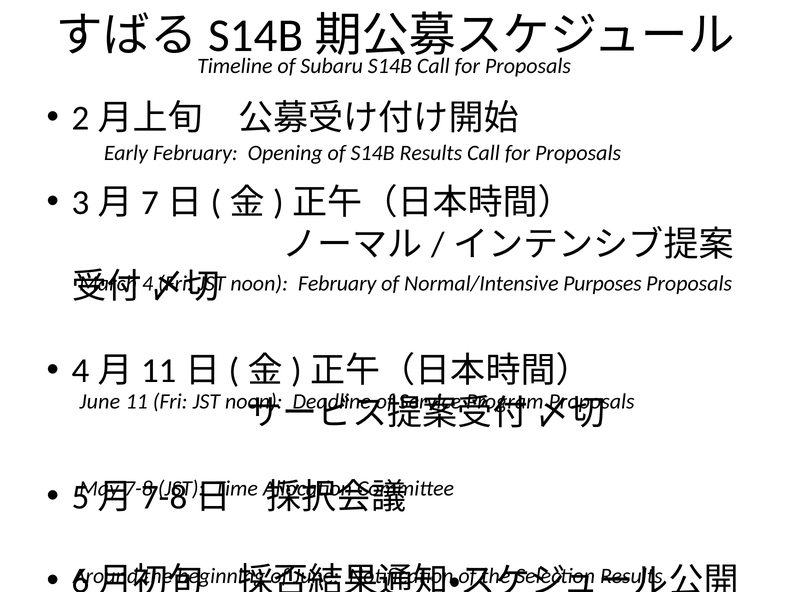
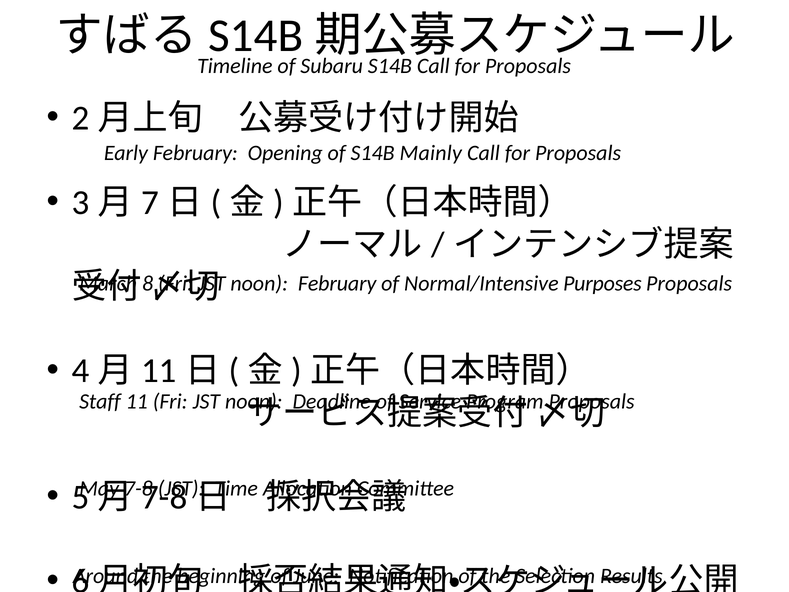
S14B Results: Results -> Mainly (431, 153)
4: 4 -> 8 (148, 283)
June: June -> Staff (100, 401)
